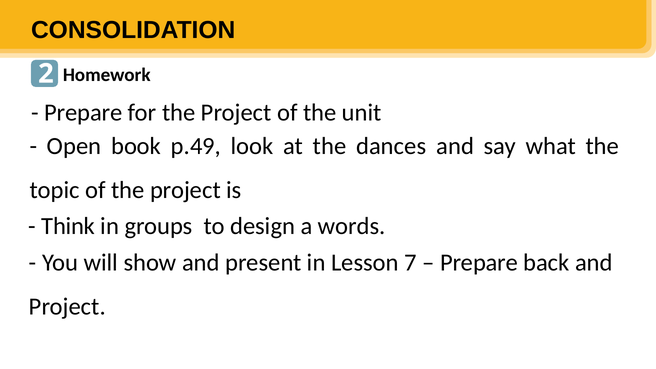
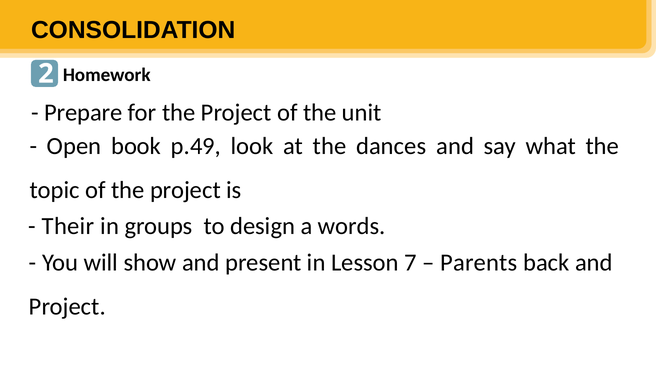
Think: Think -> Their (68, 226)
Prepare: Prepare -> Parents (479, 262)
